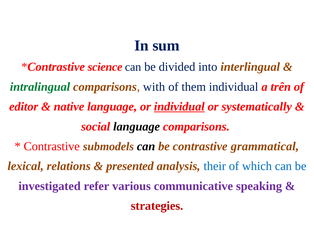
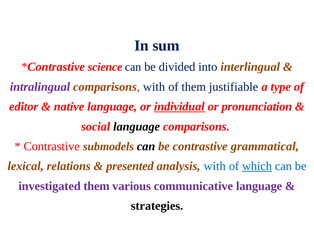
intralingual colour: green -> purple (40, 87)
them individual: individual -> justifiable (234, 87)
trên: trên -> type (281, 87)
systematically: systematically -> pronunciation (257, 106)
analysis their: their -> with (215, 166)
which underline: none -> present (257, 166)
investigated refer: refer -> them (97, 186)
communicative speaking: speaking -> language (259, 186)
strategies colour: red -> black (157, 205)
